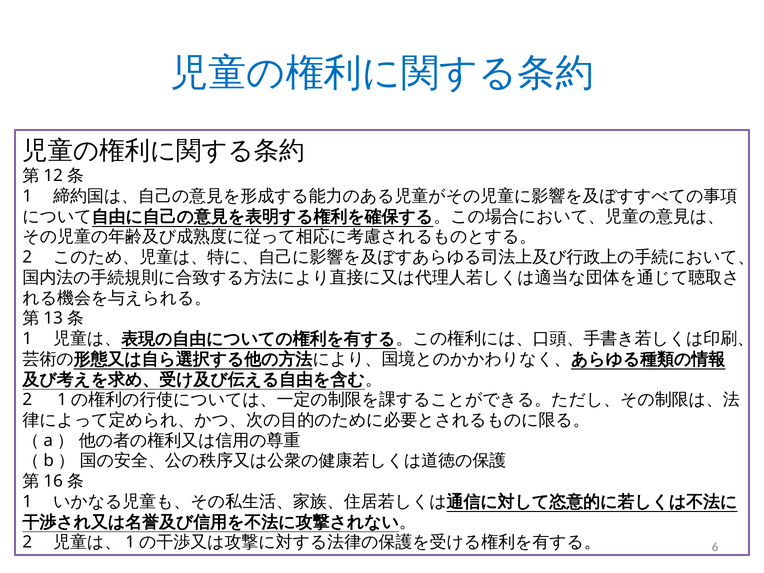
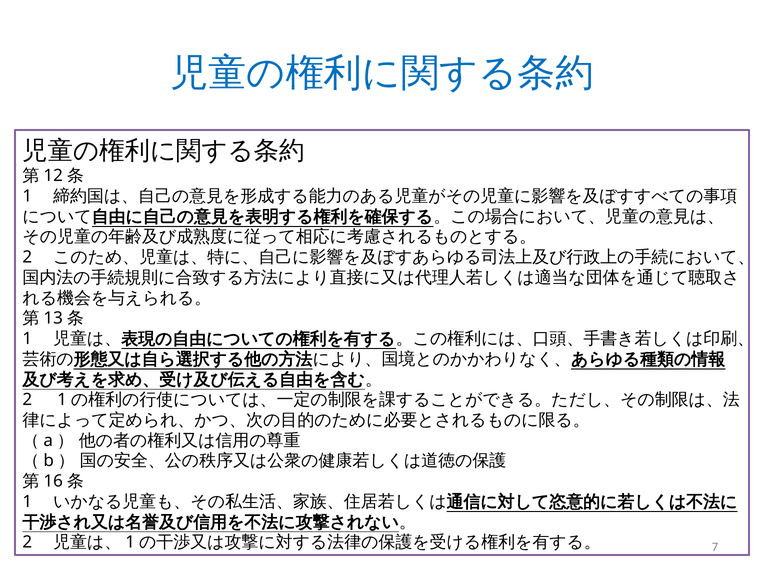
6: 6 -> 7 (715, 547)
